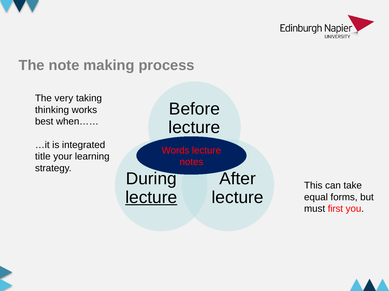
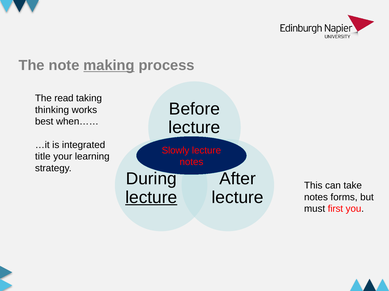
making underline: none -> present (109, 66)
very: very -> read (64, 99)
Words: Words -> Slowly (176, 151)
equal: equal -> notes (316, 198)
